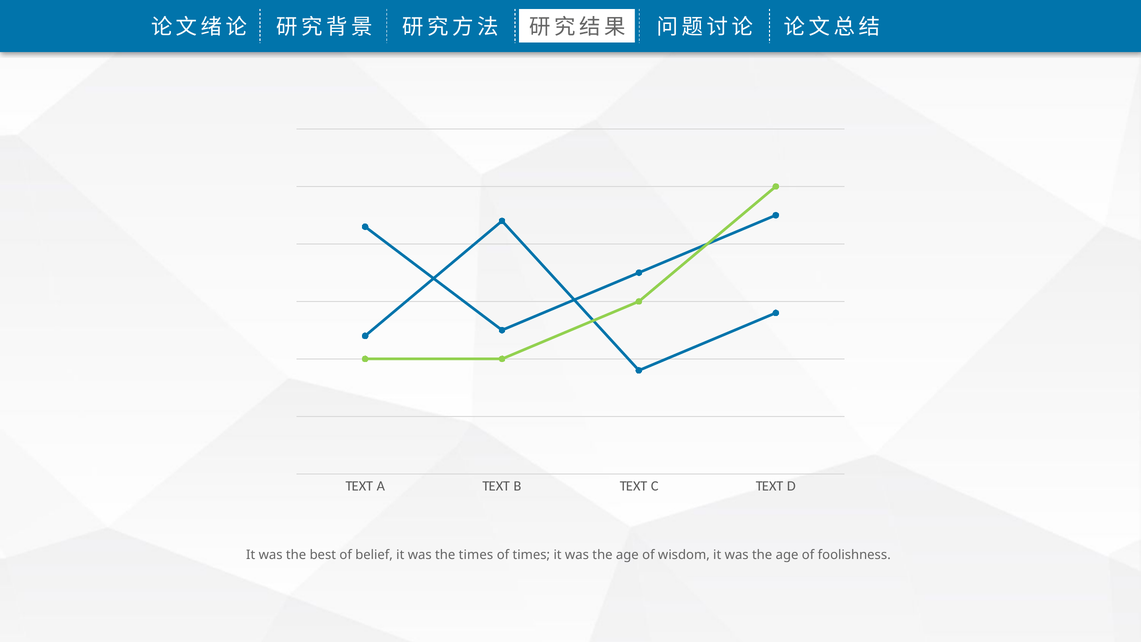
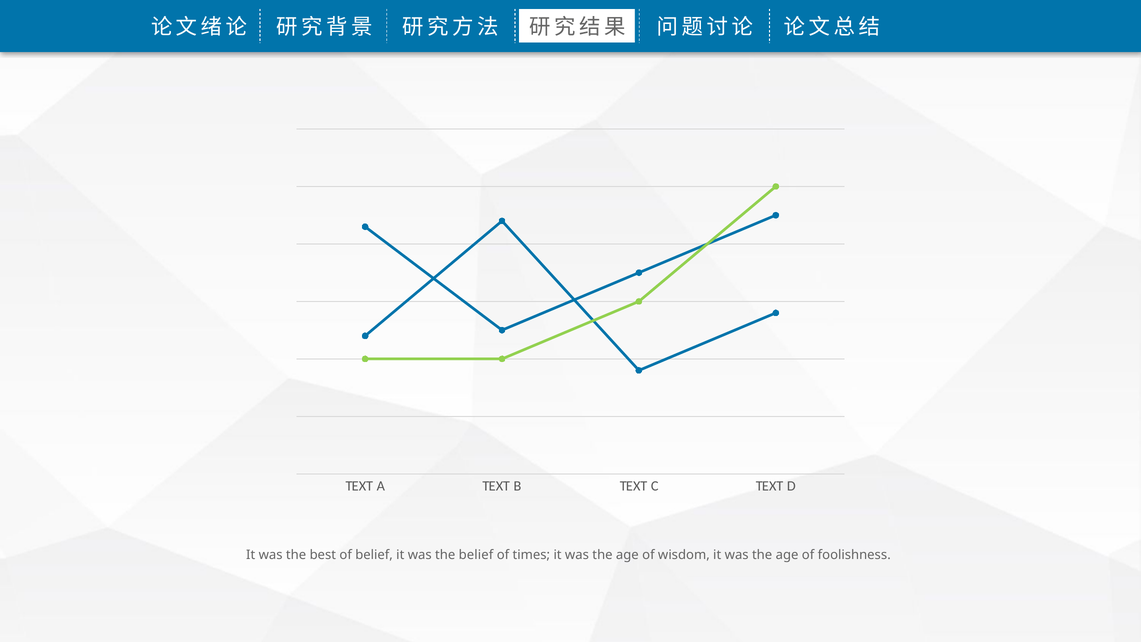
the times: times -> belief (476, 555)
